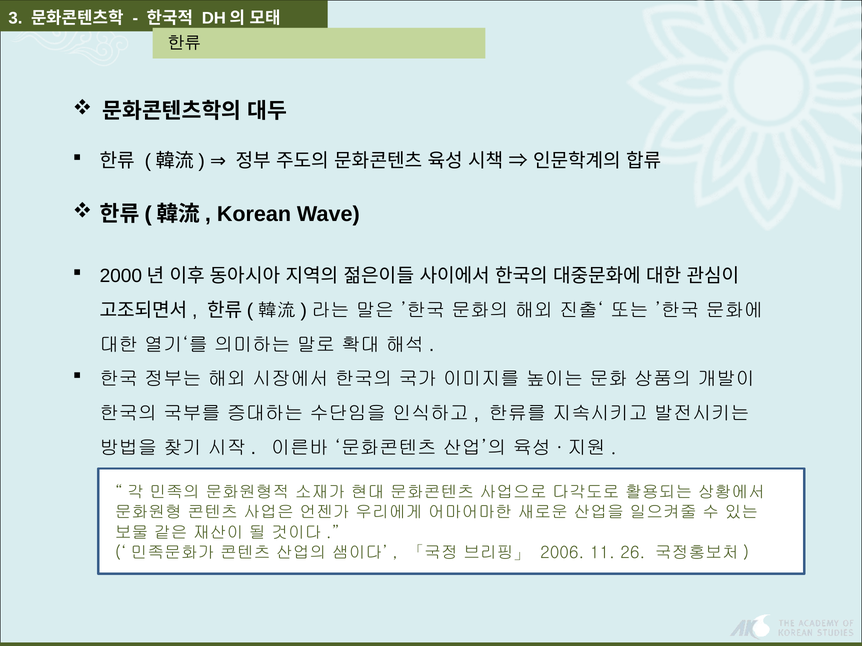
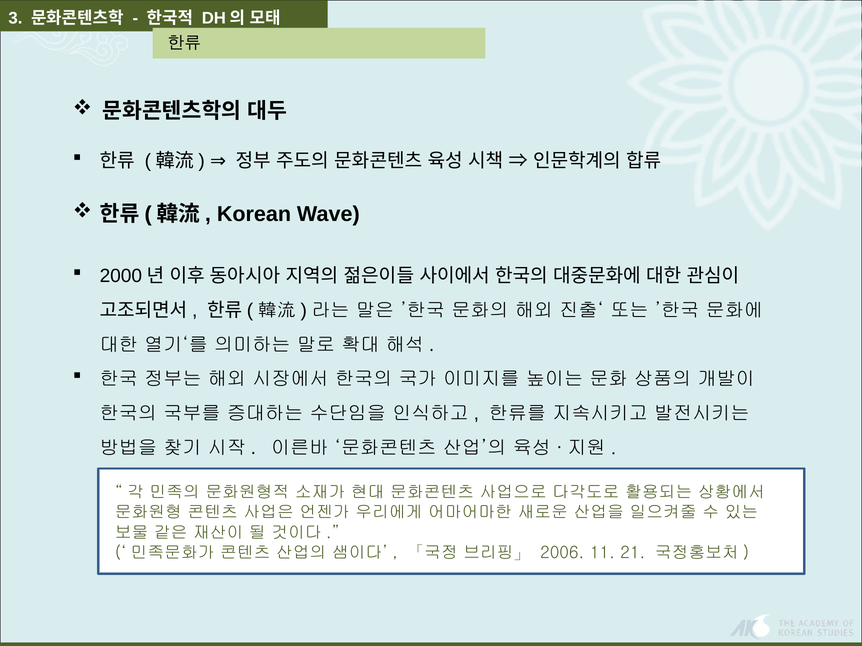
26: 26 -> 21 (633, 553)
